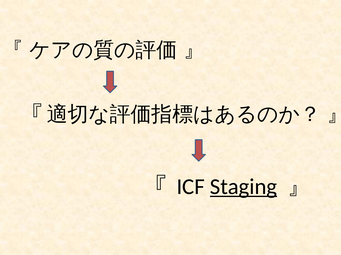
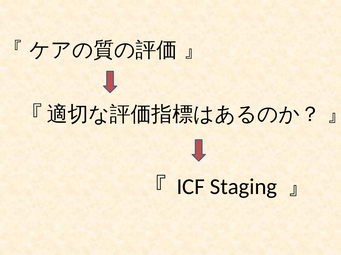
Staging underline: present -> none (244, 187)
